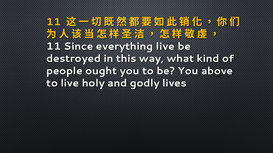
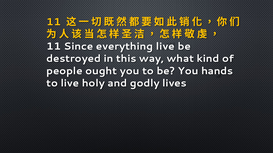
above: above -> hands (217, 71)
